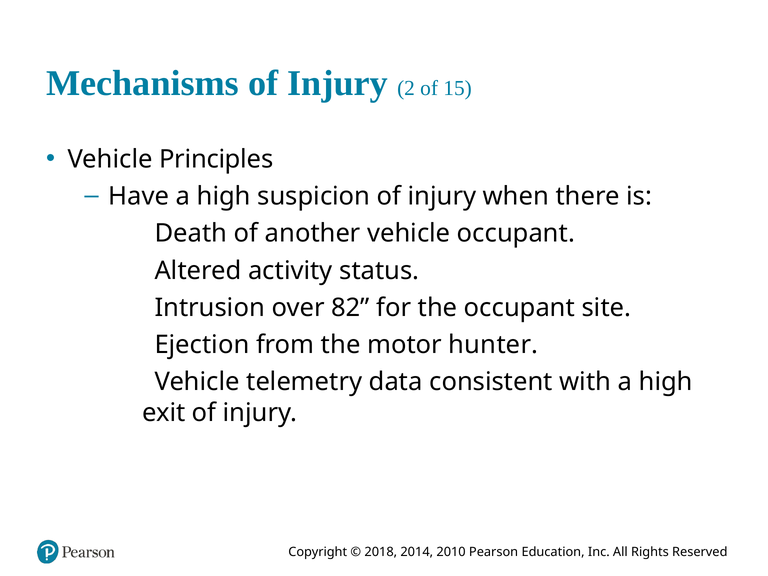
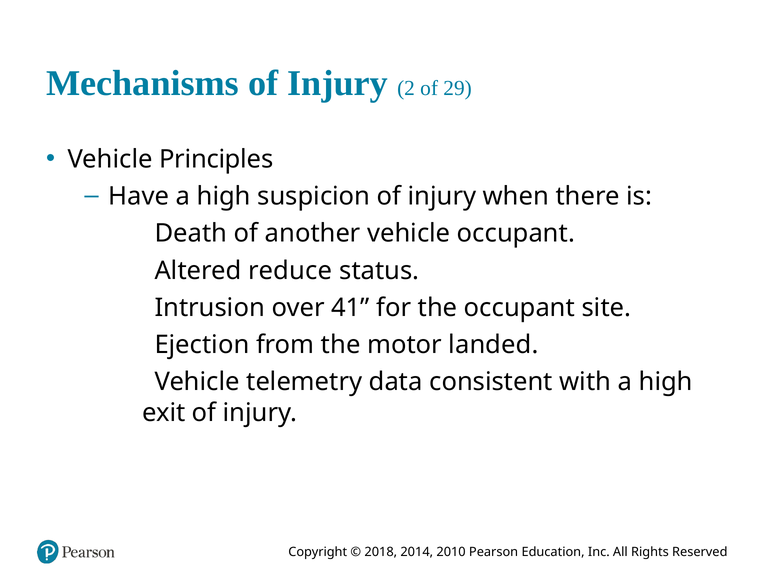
15: 15 -> 29 (458, 88)
activity: activity -> reduce (290, 271)
82: 82 -> 41 (350, 308)
hunter: hunter -> landed (493, 345)
